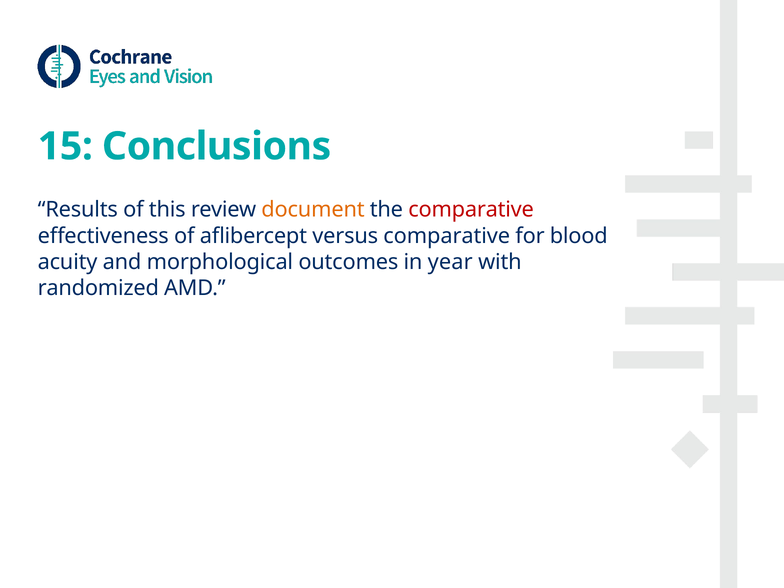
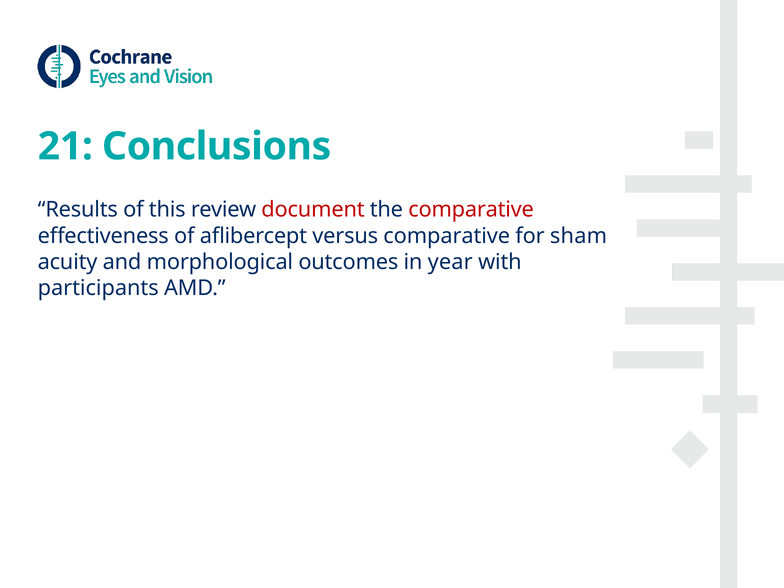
15: 15 -> 21 (65, 146)
document colour: orange -> red (313, 210)
blood: blood -> sham (579, 236)
randomized: randomized -> participants (98, 288)
